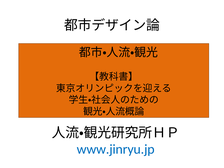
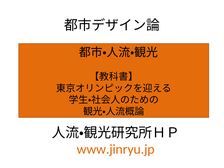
www.jinryu.jp colour: blue -> orange (116, 149)
